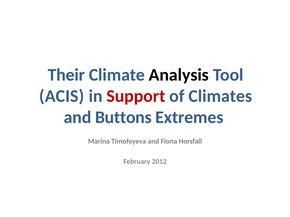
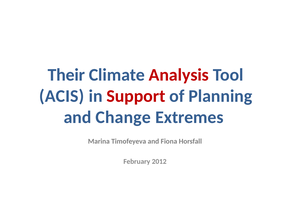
Analysis colour: black -> red (179, 75)
Climates: Climates -> Planning (220, 96)
Buttons: Buttons -> Change (123, 118)
